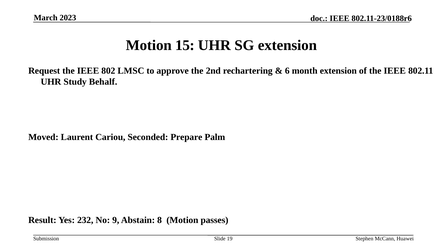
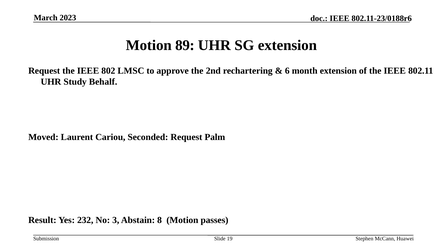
15: 15 -> 89 (185, 45)
Seconded Prepare: Prepare -> Request (186, 137)
9: 9 -> 3 (116, 220)
